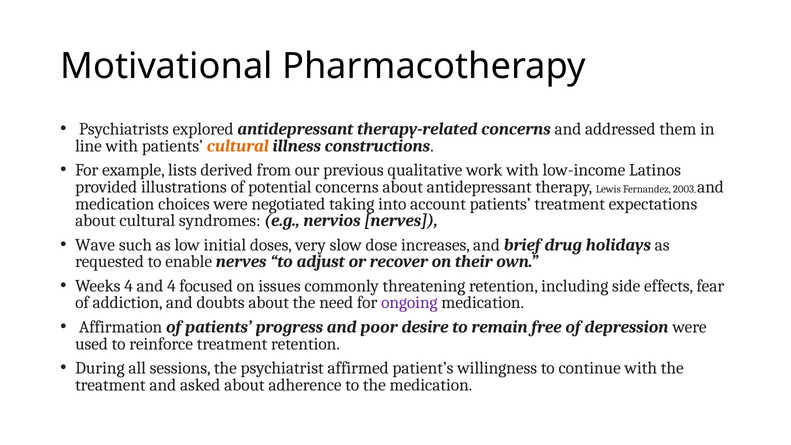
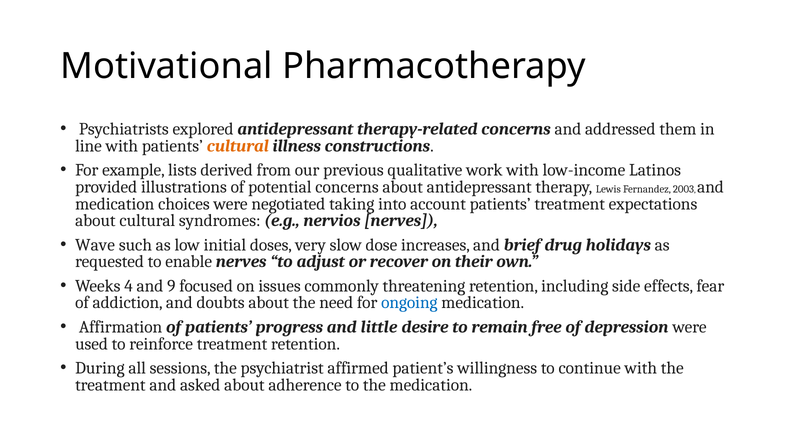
and 4: 4 -> 9 (171, 286)
ongoing colour: purple -> blue (409, 303)
poor: poor -> little (379, 327)
